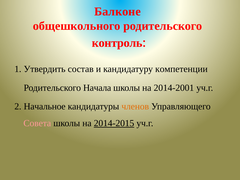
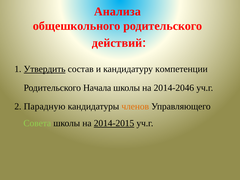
Балконе: Балконе -> Анализа (117, 12)
контроль: контроль -> действий (117, 43)
Утвердить underline: none -> present (45, 69)
2014-2001: 2014-2001 -> 2014-2046 (174, 88)
Начальное: Начальное -> Парадную (45, 106)
Совета colour: pink -> light green (37, 123)
